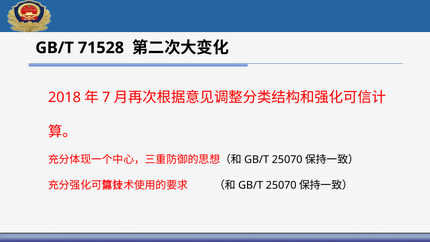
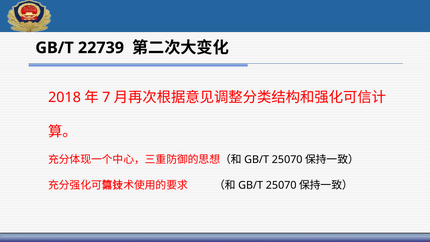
71528: 71528 -> 22739 (101, 48)
